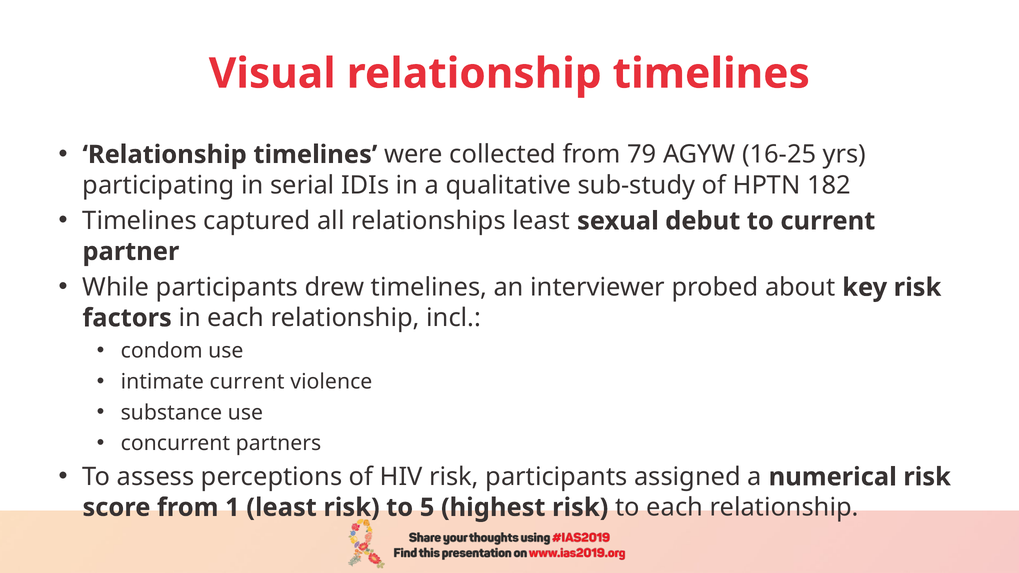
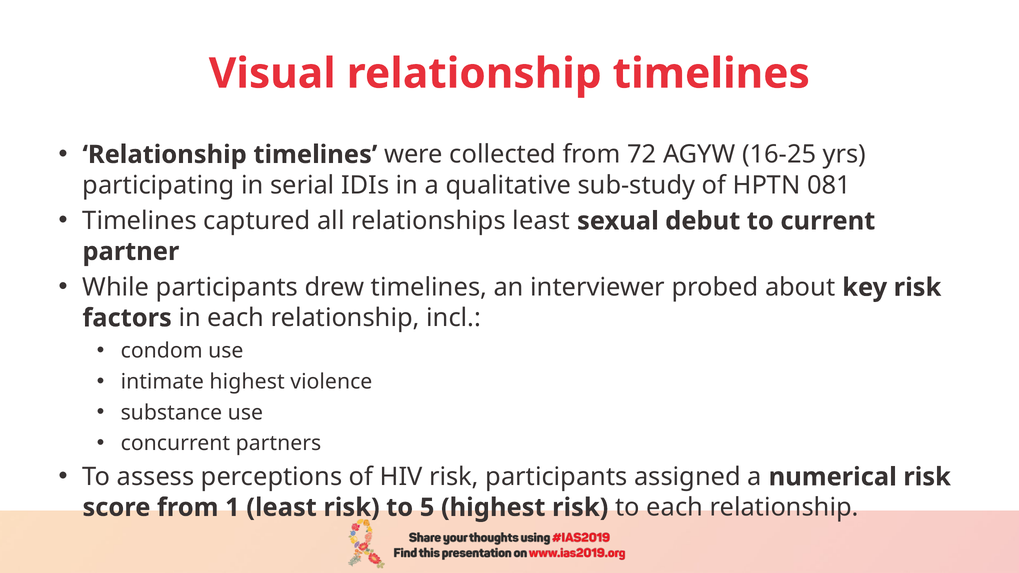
79: 79 -> 72 (642, 155)
182: 182 -> 081 (829, 185)
intimate current: current -> highest (247, 382)
